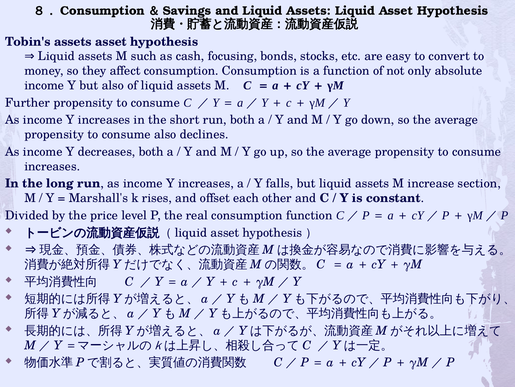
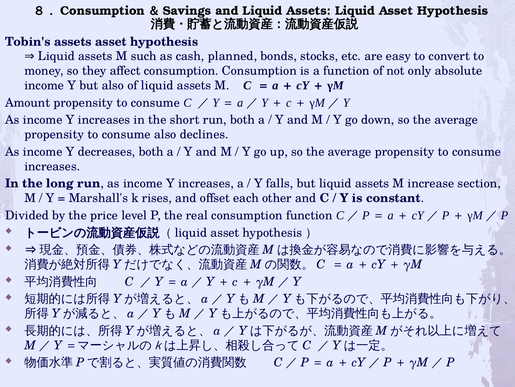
focusing: focusing -> planned (232, 56)
Further: Further -> Amount (28, 103)
